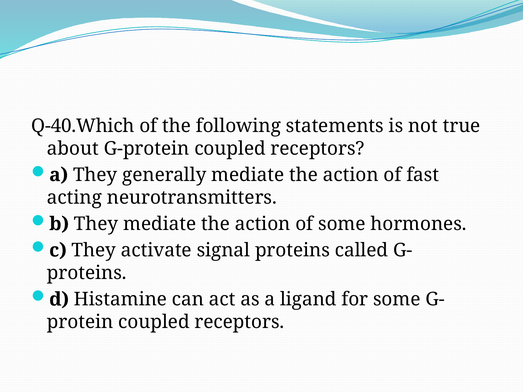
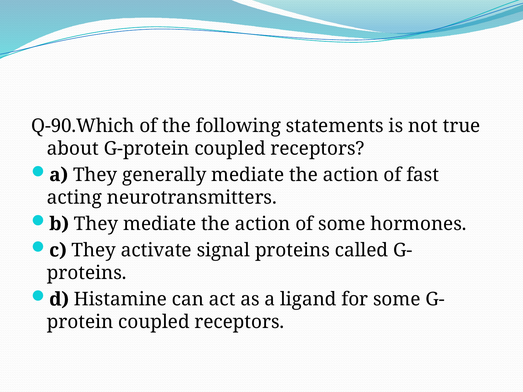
Q-40.Which: Q-40.Which -> Q-90.Which (83, 126)
